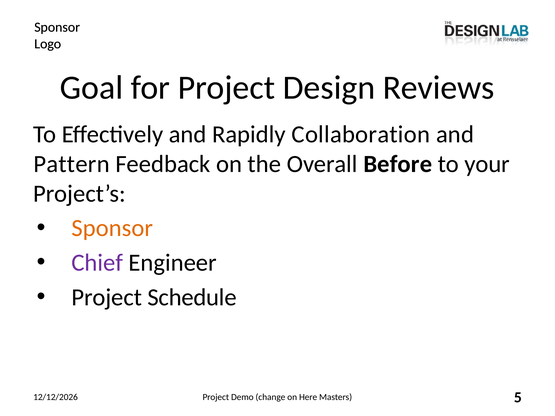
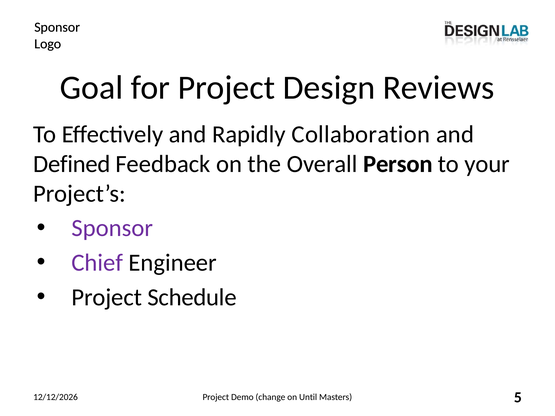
Pattern: Pattern -> Defined (72, 164)
Before: Before -> Person (398, 164)
Sponsor colour: orange -> purple (112, 228)
Here: Here -> Until (308, 397)
